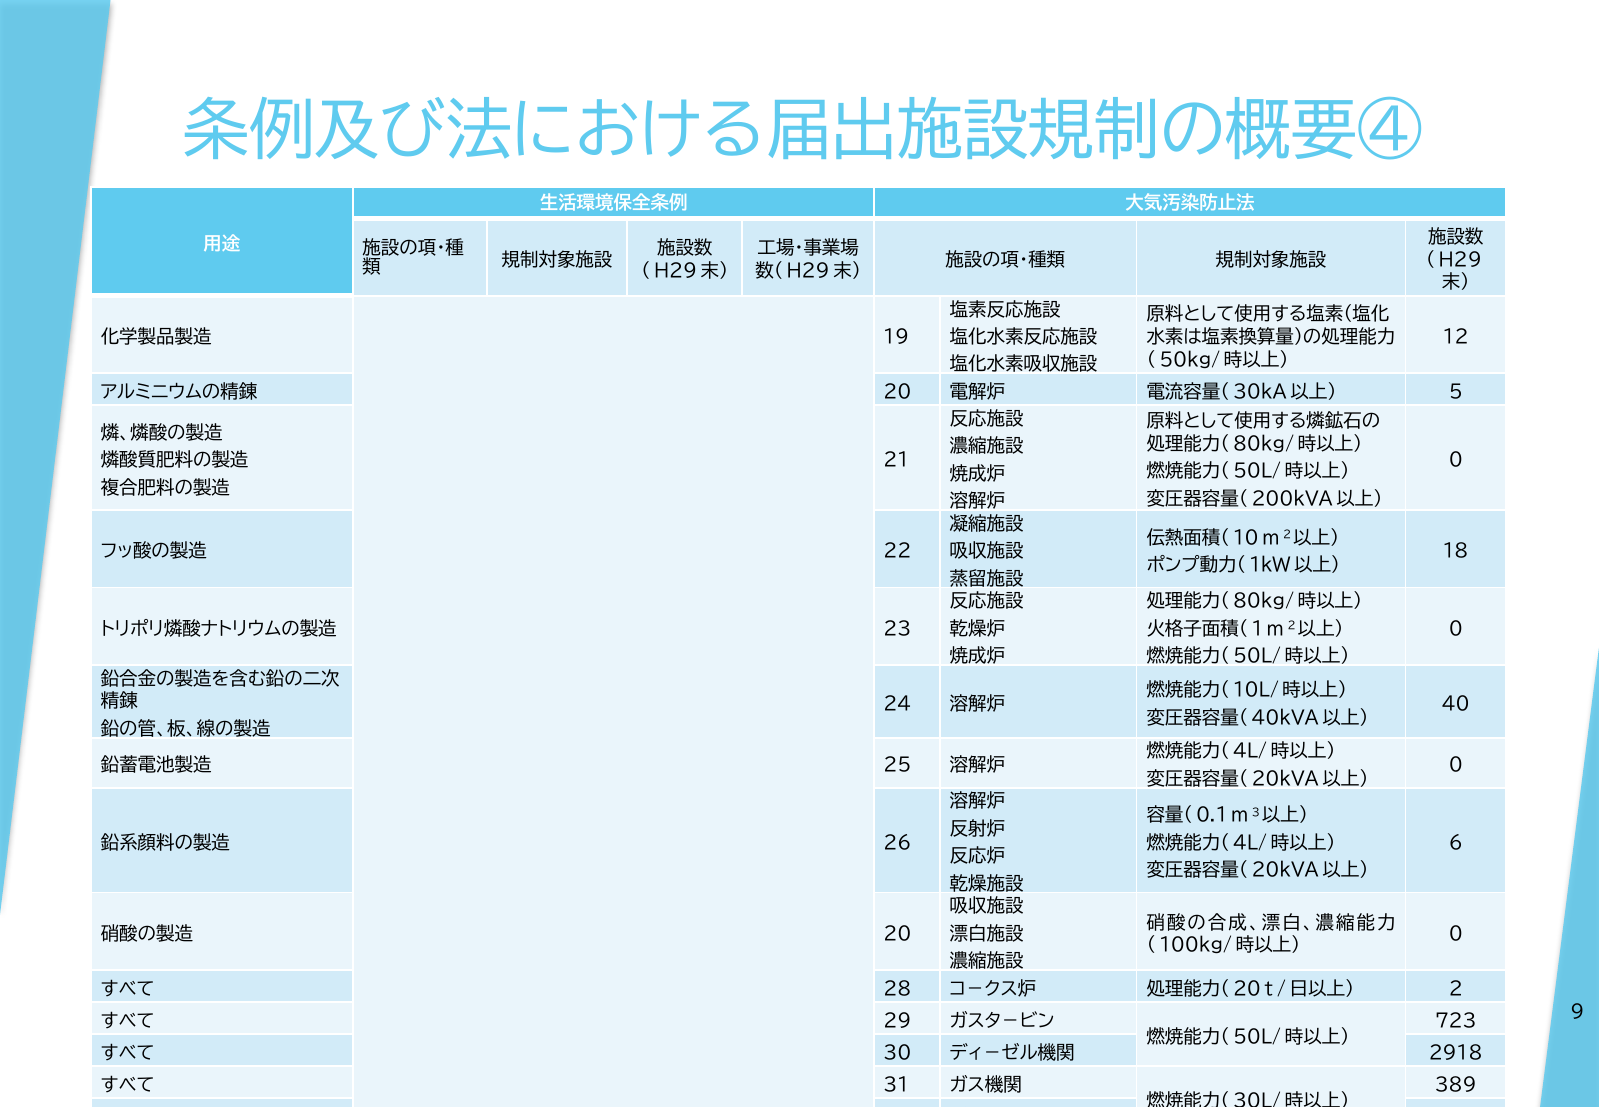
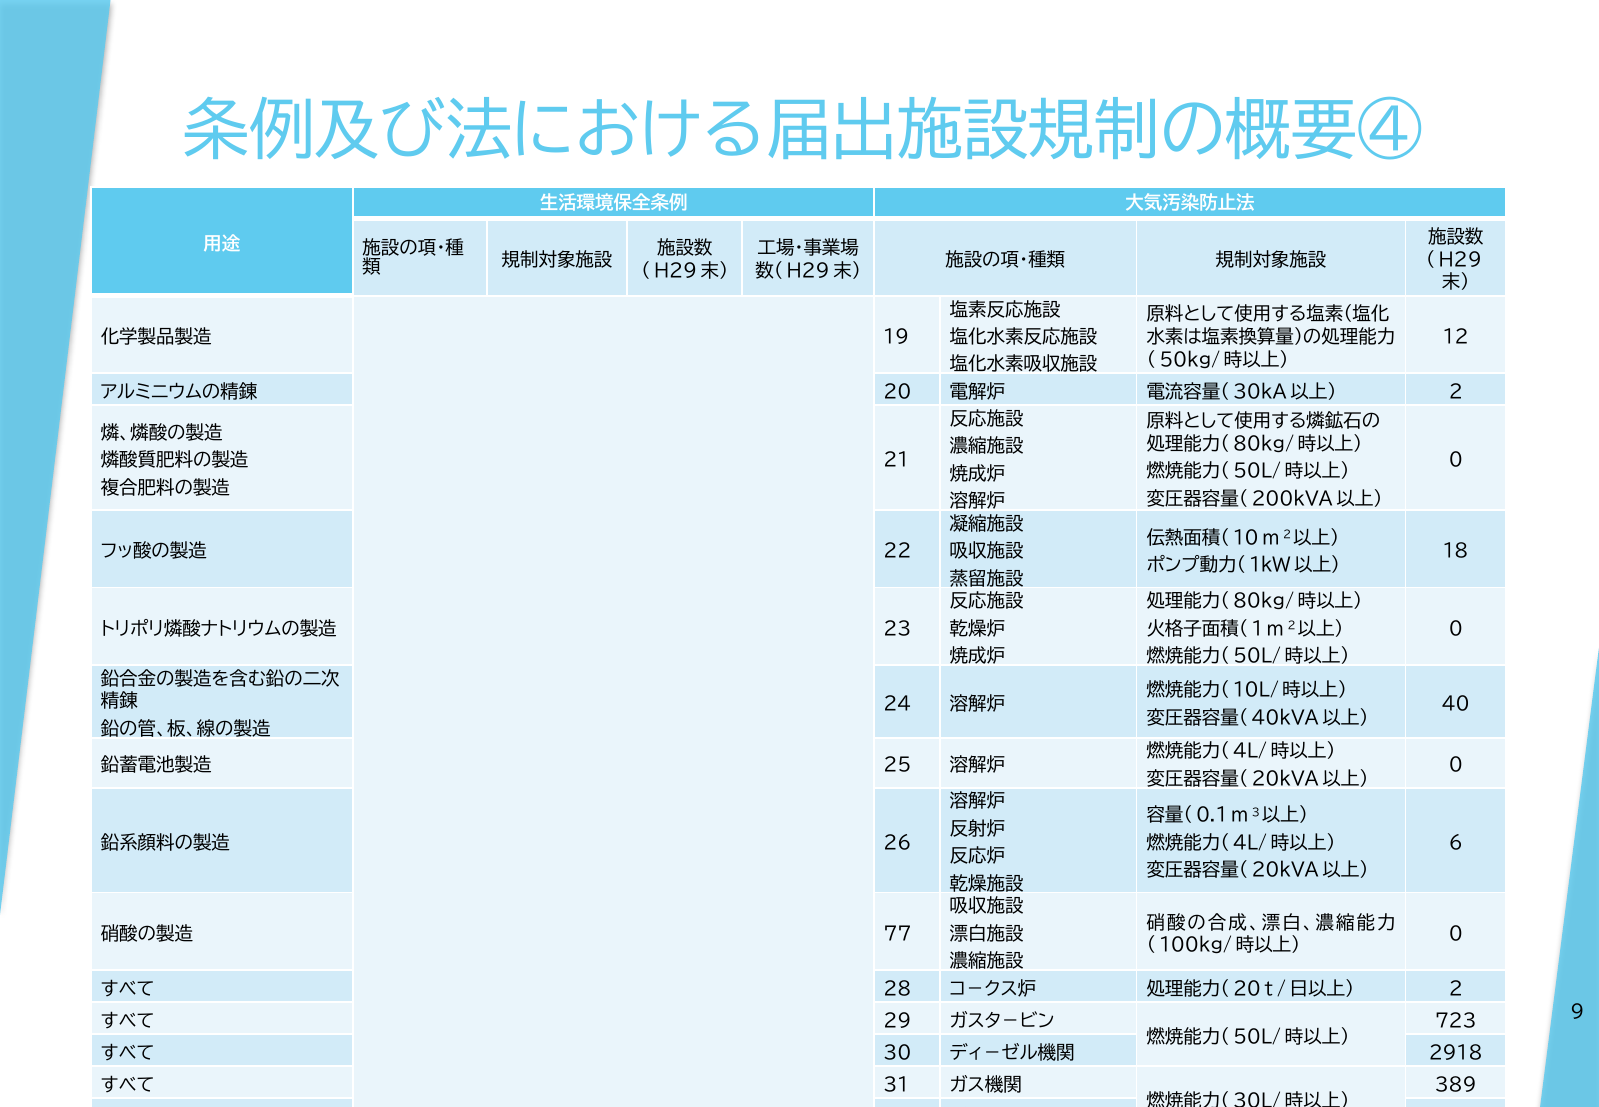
5: 5 -> 2 (1456, 392)
20: 20 -> 77 (897, 934)
